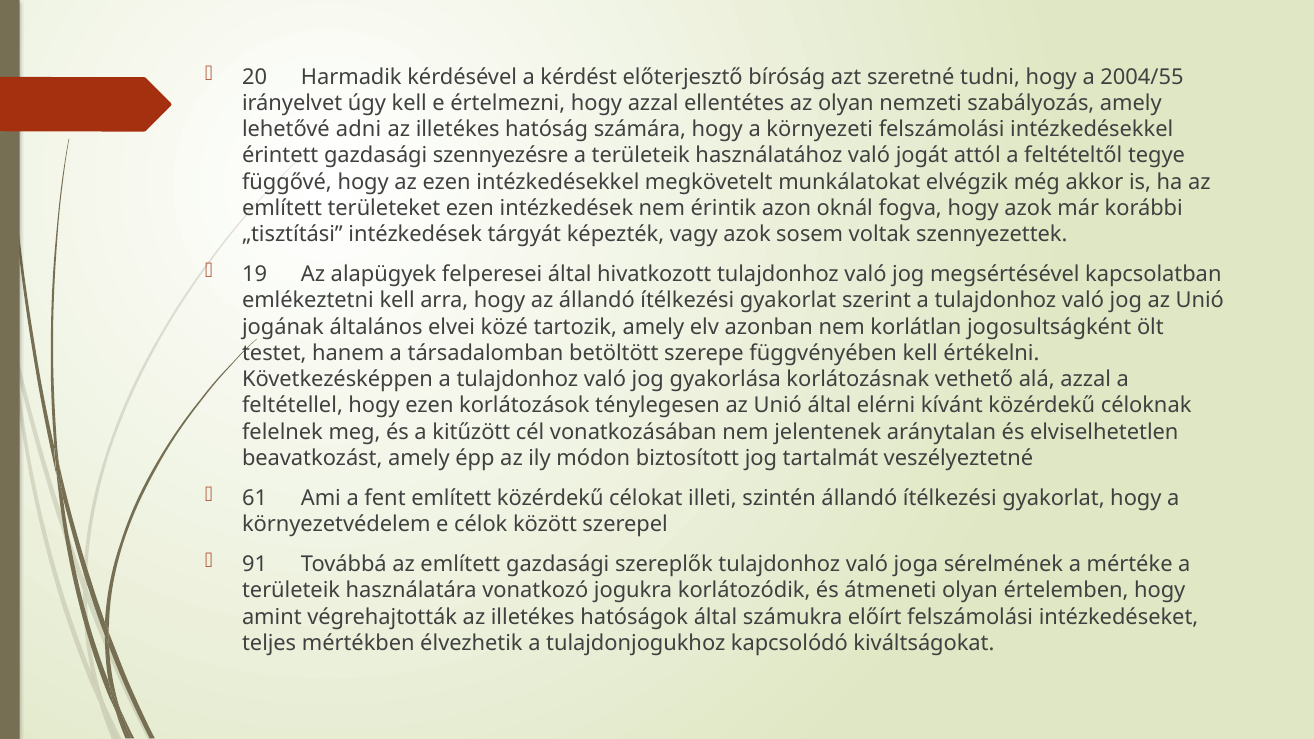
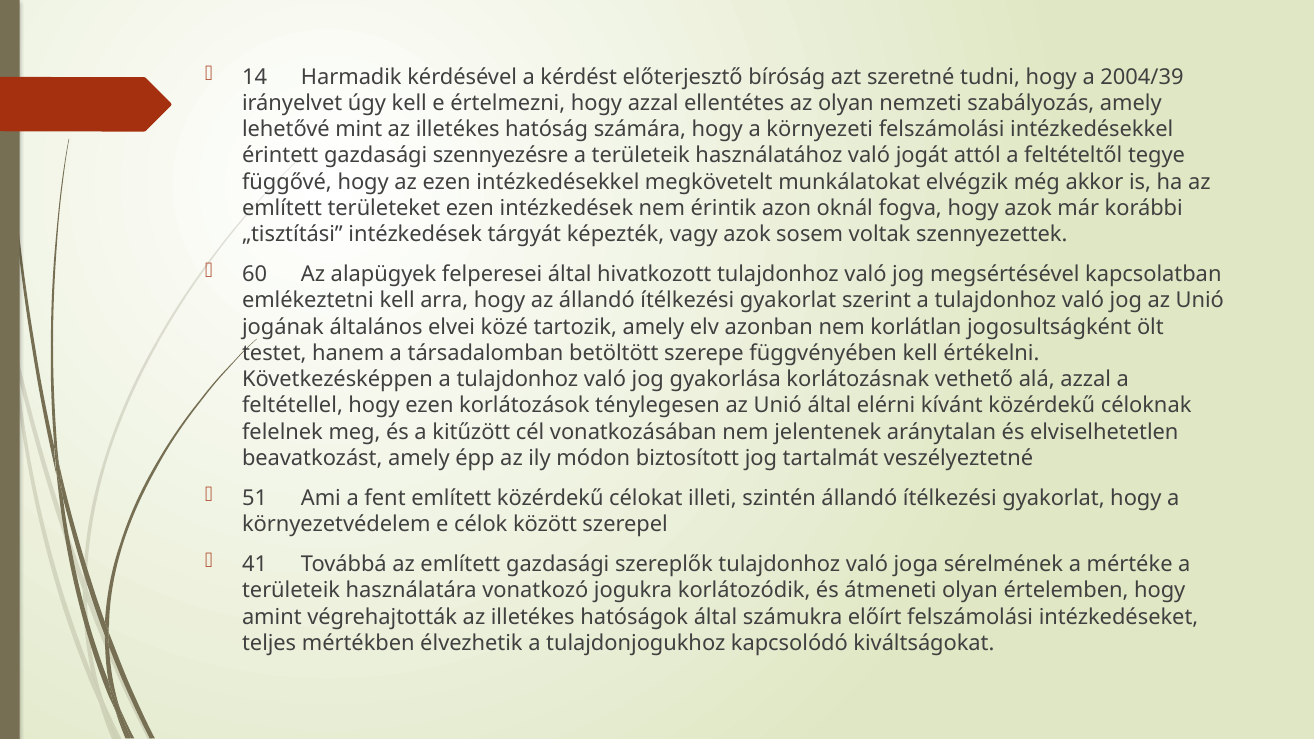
20: 20 -> 14 (255, 77)
2004/55: 2004/55 -> 2004/39 (1142, 77)
adni: adni -> mint (359, 129)
19: 19 -> 60 (255, 274)
61: 61 -> 51 (255, 498)
91: 91 -> 41 (255, 564)
